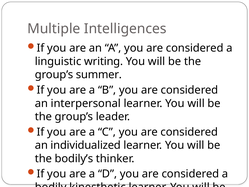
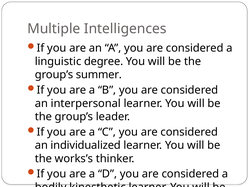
writing: writing -> degree (104, 61)
bodily’s: bodily’s -> works’s (74, 158)
